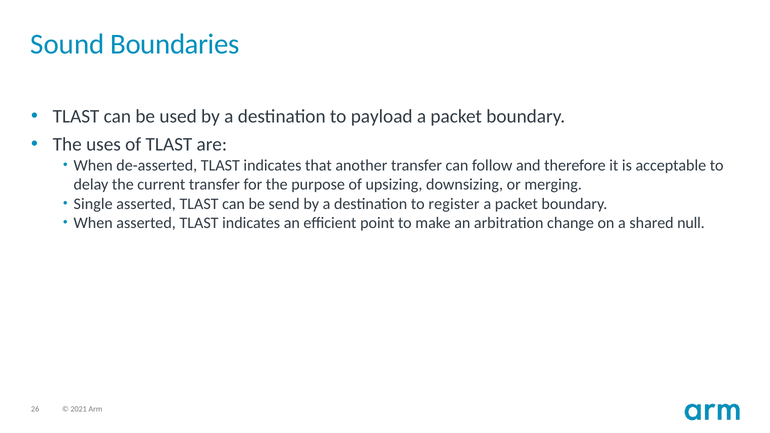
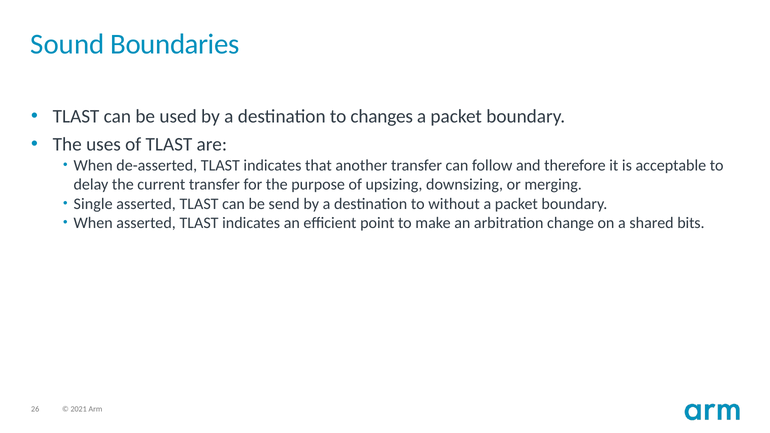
payload: payload -> changes (382, 116)
register: register -> without (454, 204)
null: null -> bits (691, 223)
